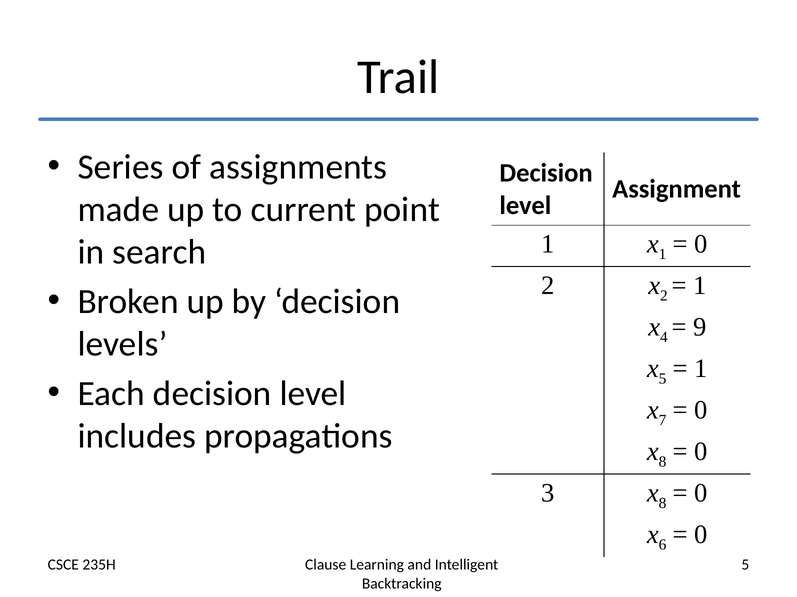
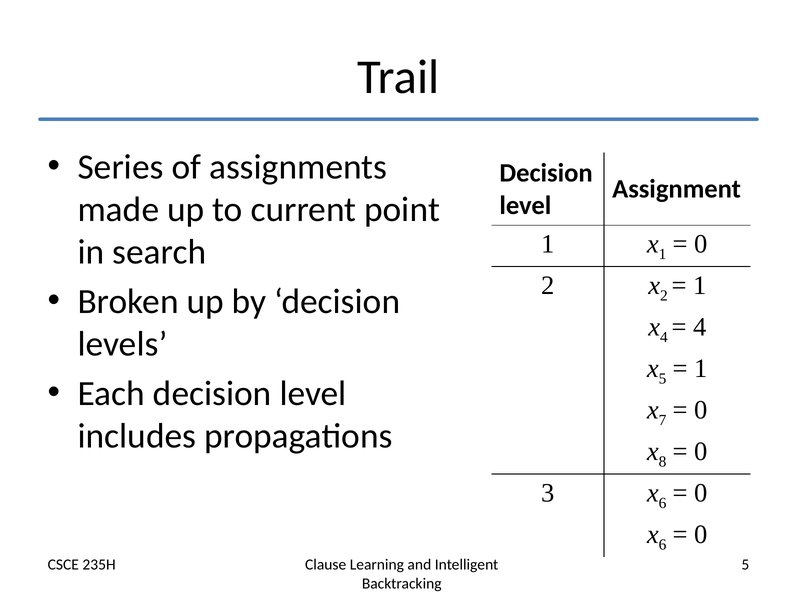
9: 9 -> 4 (700, 327)
8: 8 -> 6 (662, 504)
